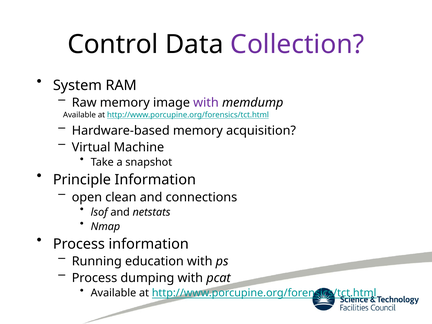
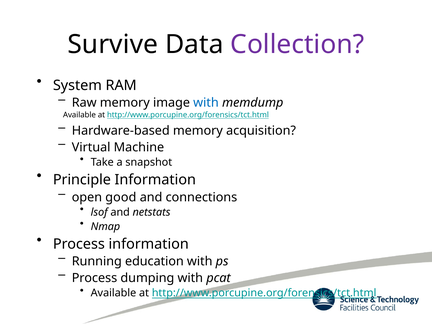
Control: Control -> Survive (113, 45)
with colour: purple -> blue (206, 103)
clean: clean -> good (121, 197)
